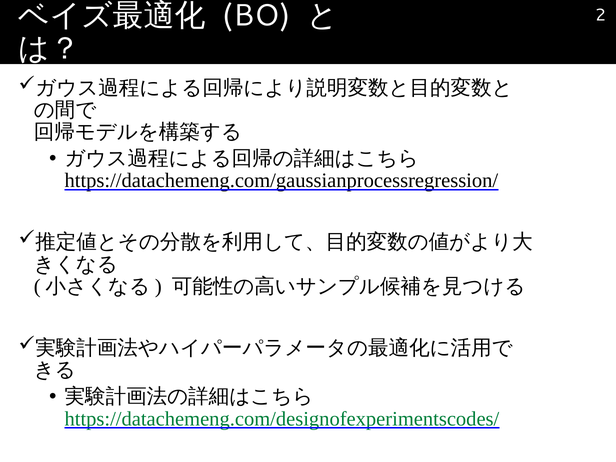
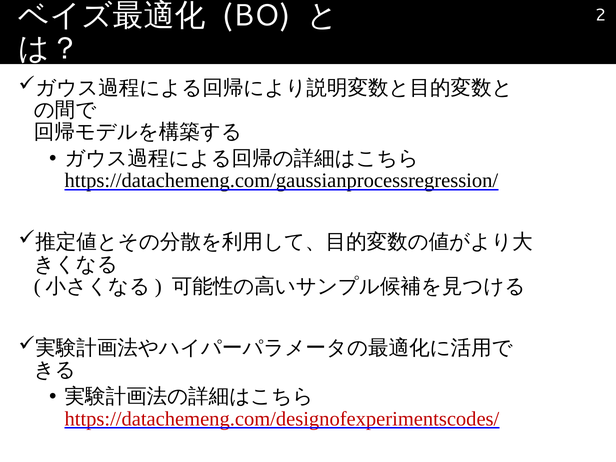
https://datachemeng.com/designofexperimentscodes/ colour: green -> red (282, 419)
